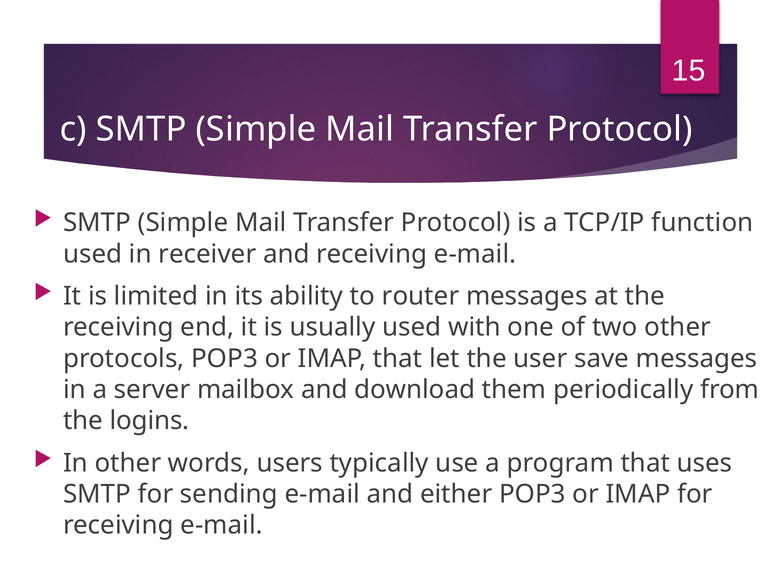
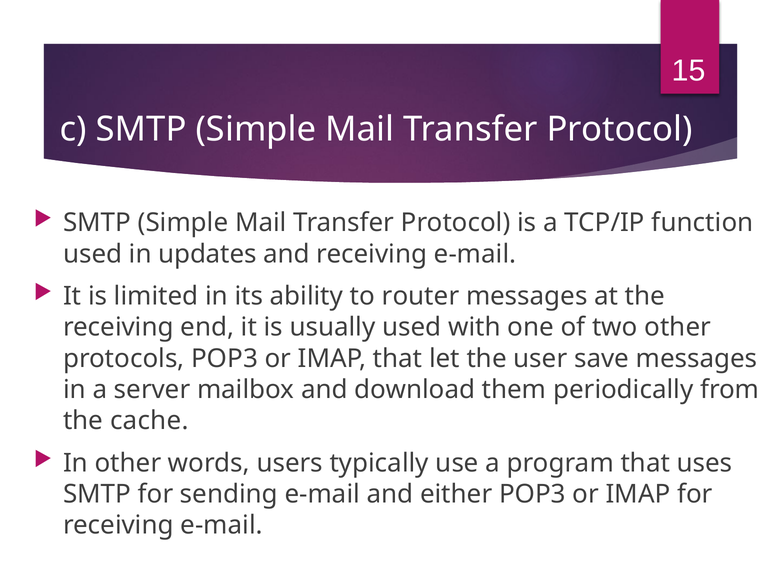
receiver: receiver -> updates (207, 254)
logins: logins -> cache (149, 421)
